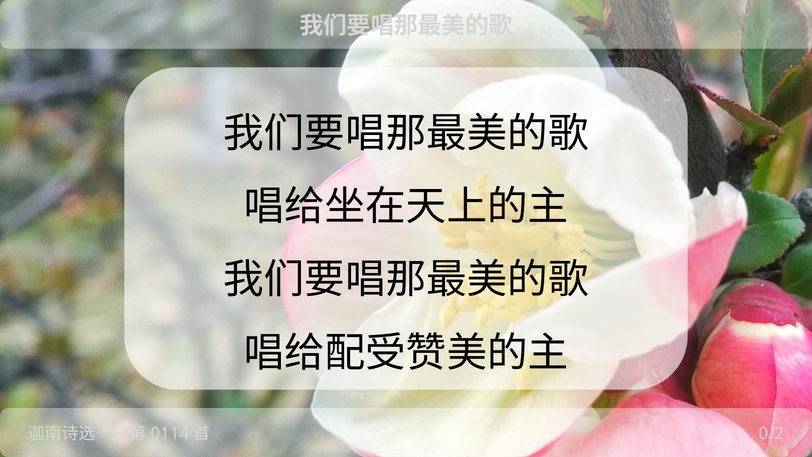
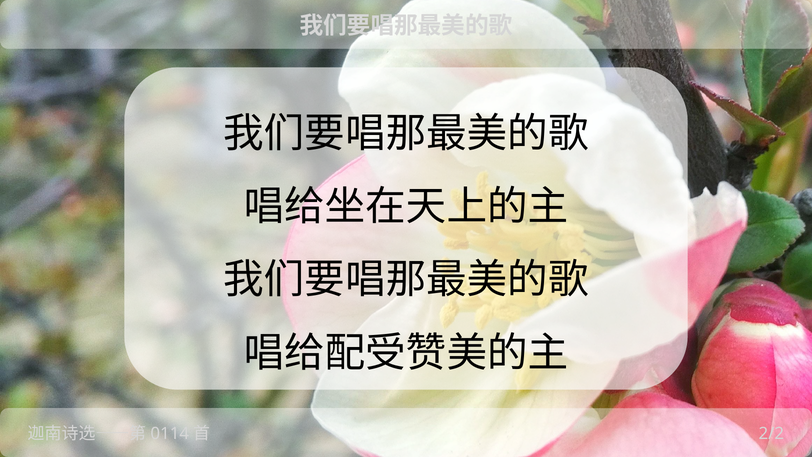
0/2: 0/2 -> 2/2 (771, 433)
